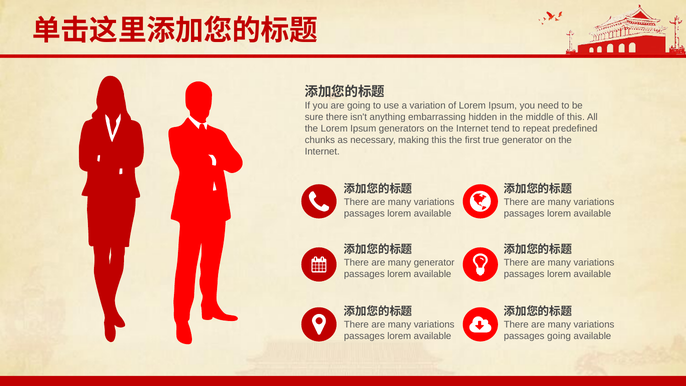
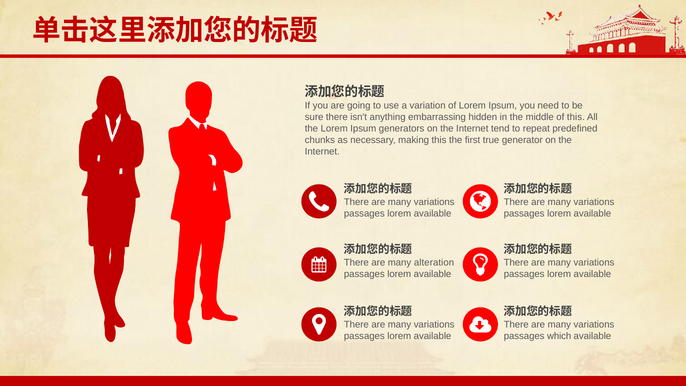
many generator: generator -> alteration (434, 263)
passages going: going -> which (559, 336)
